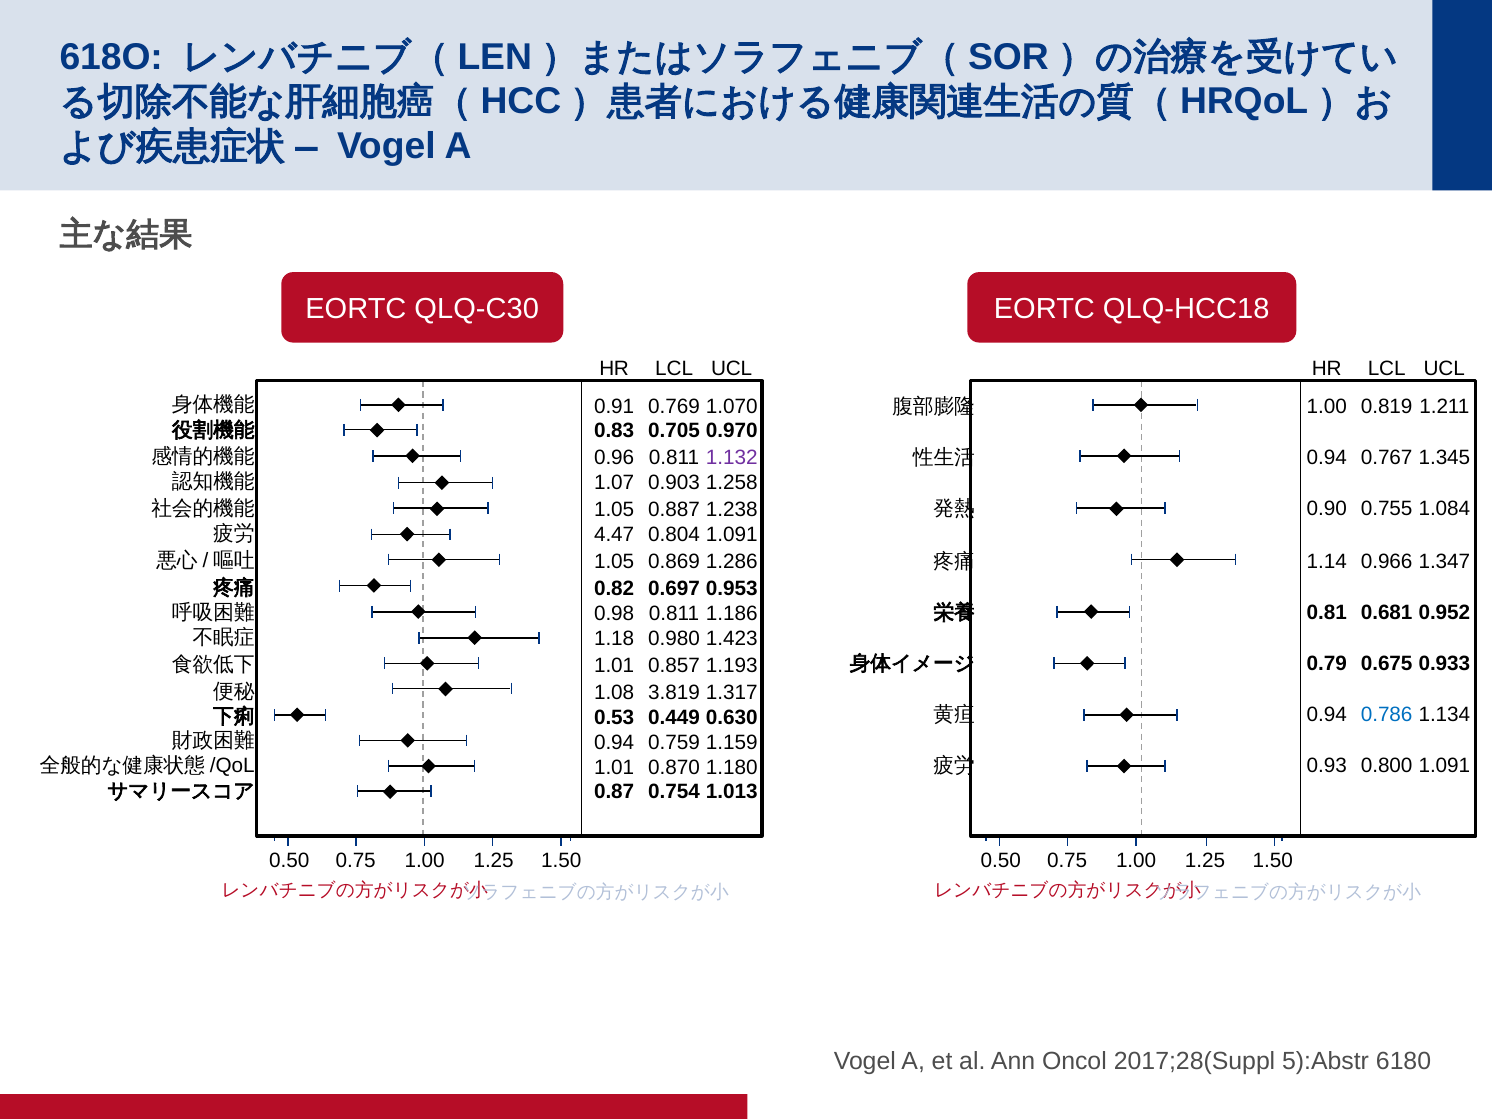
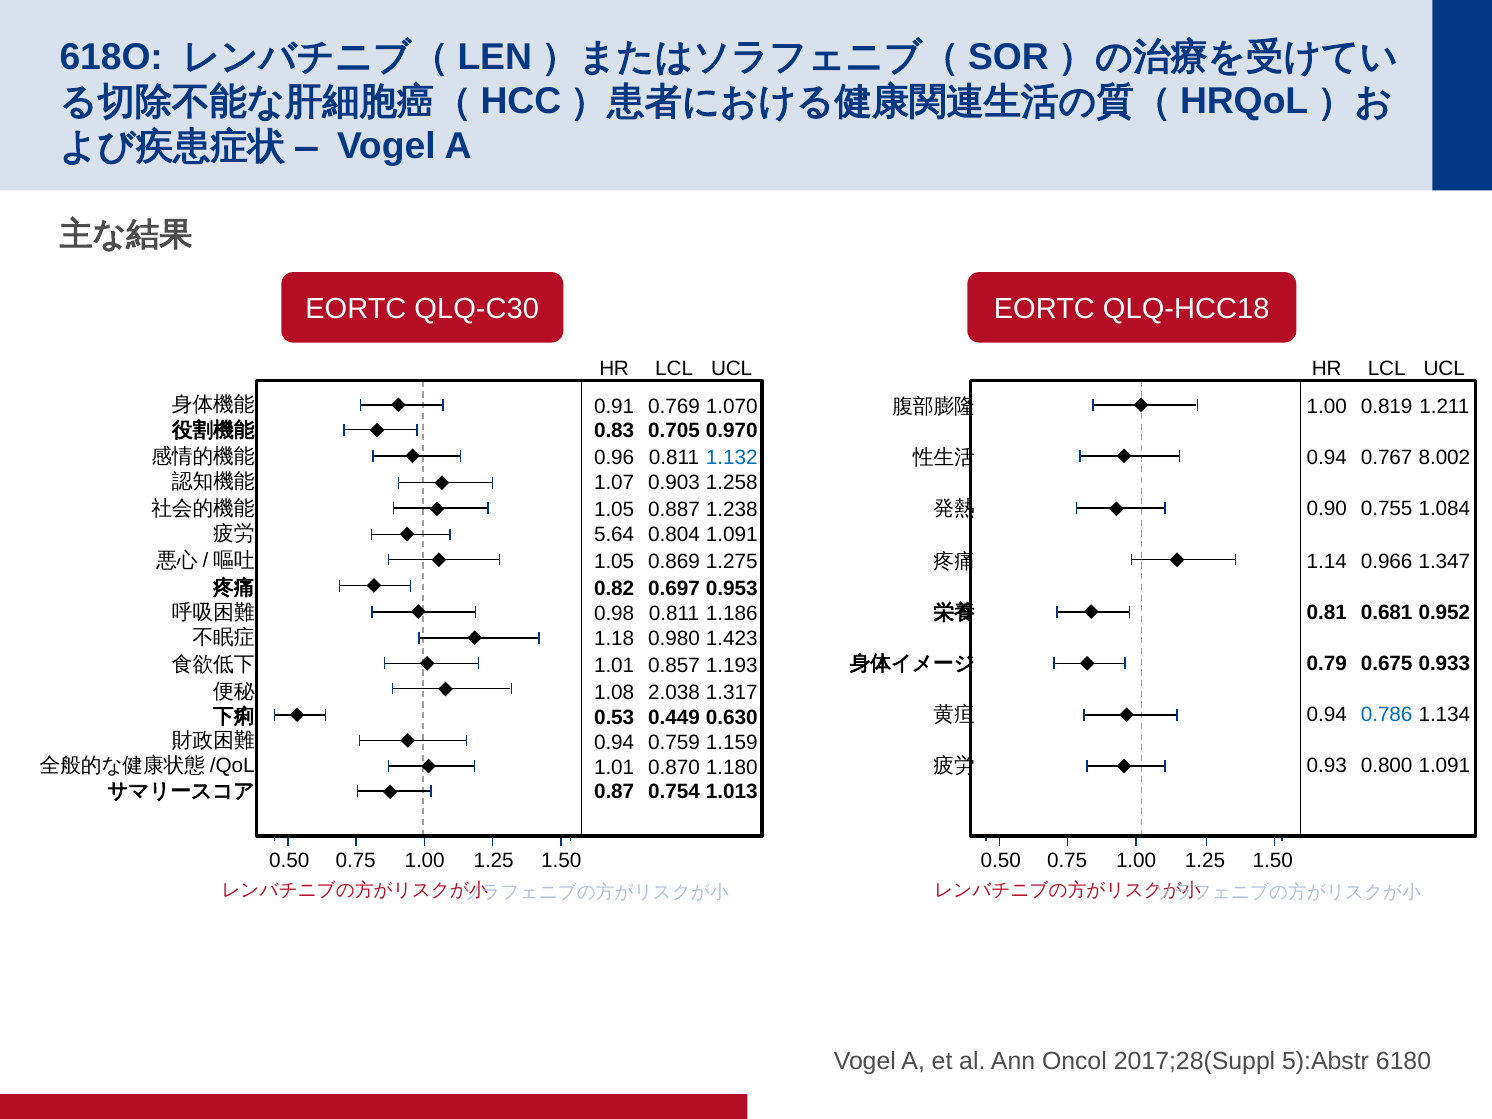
1.345: 1.345 -> 8.002 (1444, 457)
1.132 colour: purple -> blue (732, 458)
4.47: 4.47 -> 5.64 (614, 535)
1.286: 1.286 -> 1.275 (732, 562)
3.819: 3.819 -> 2.038 (674, 692)
